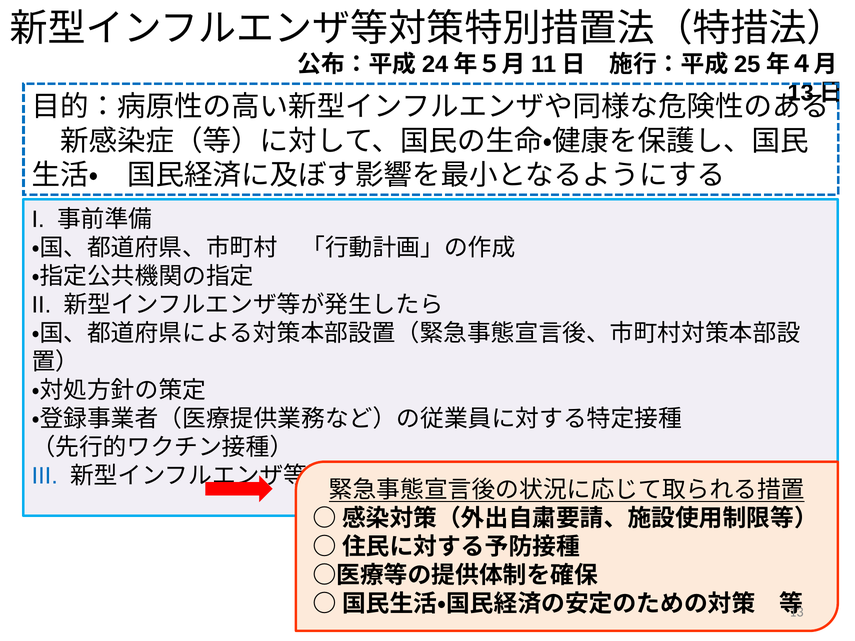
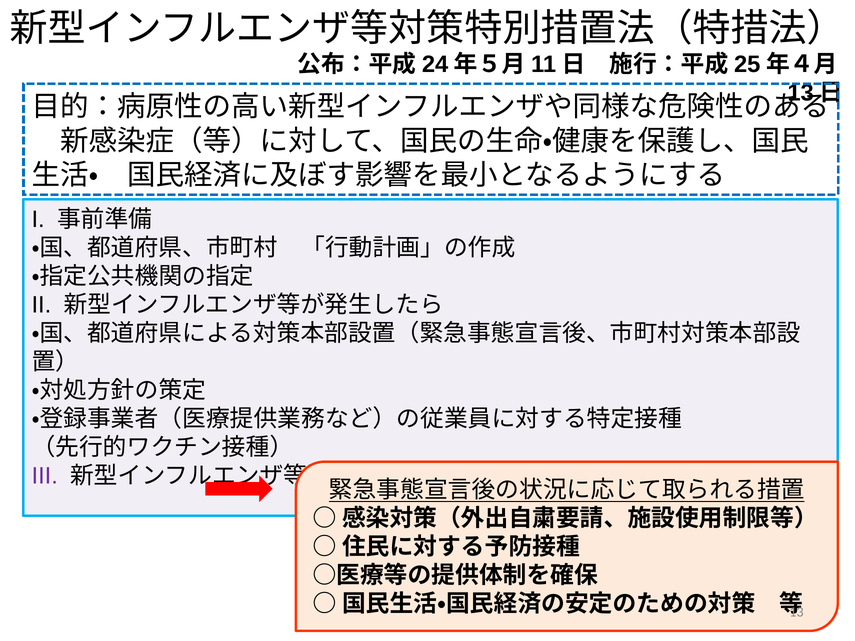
III colour: blue -> purple (45, 476)
